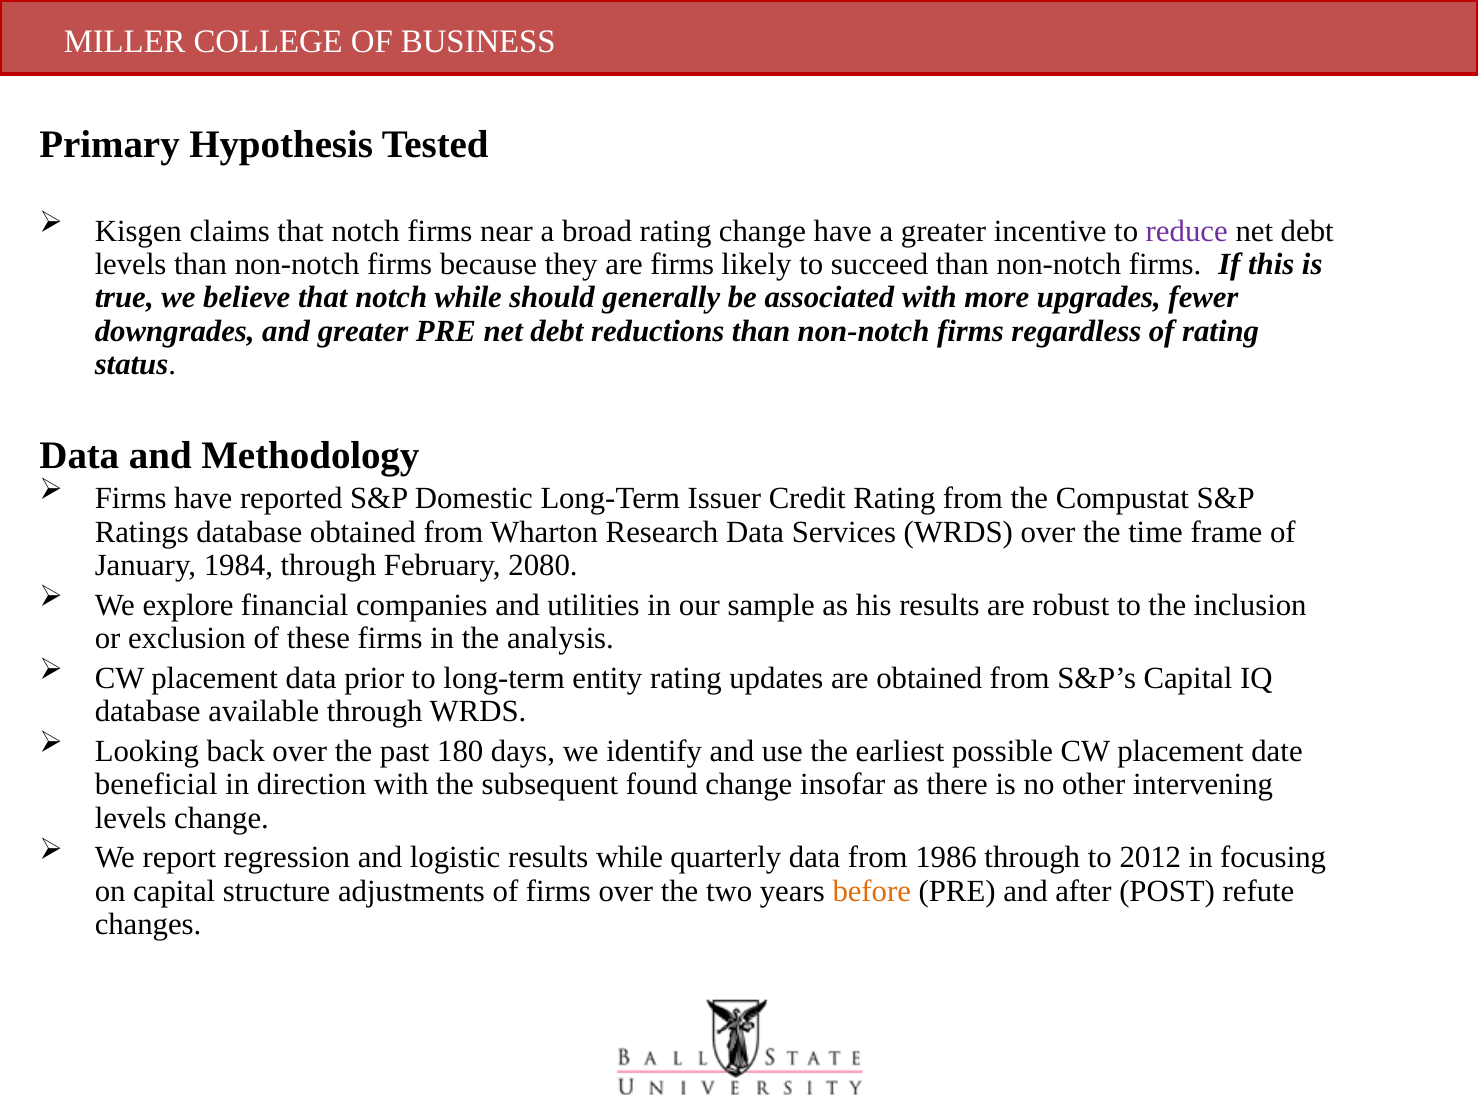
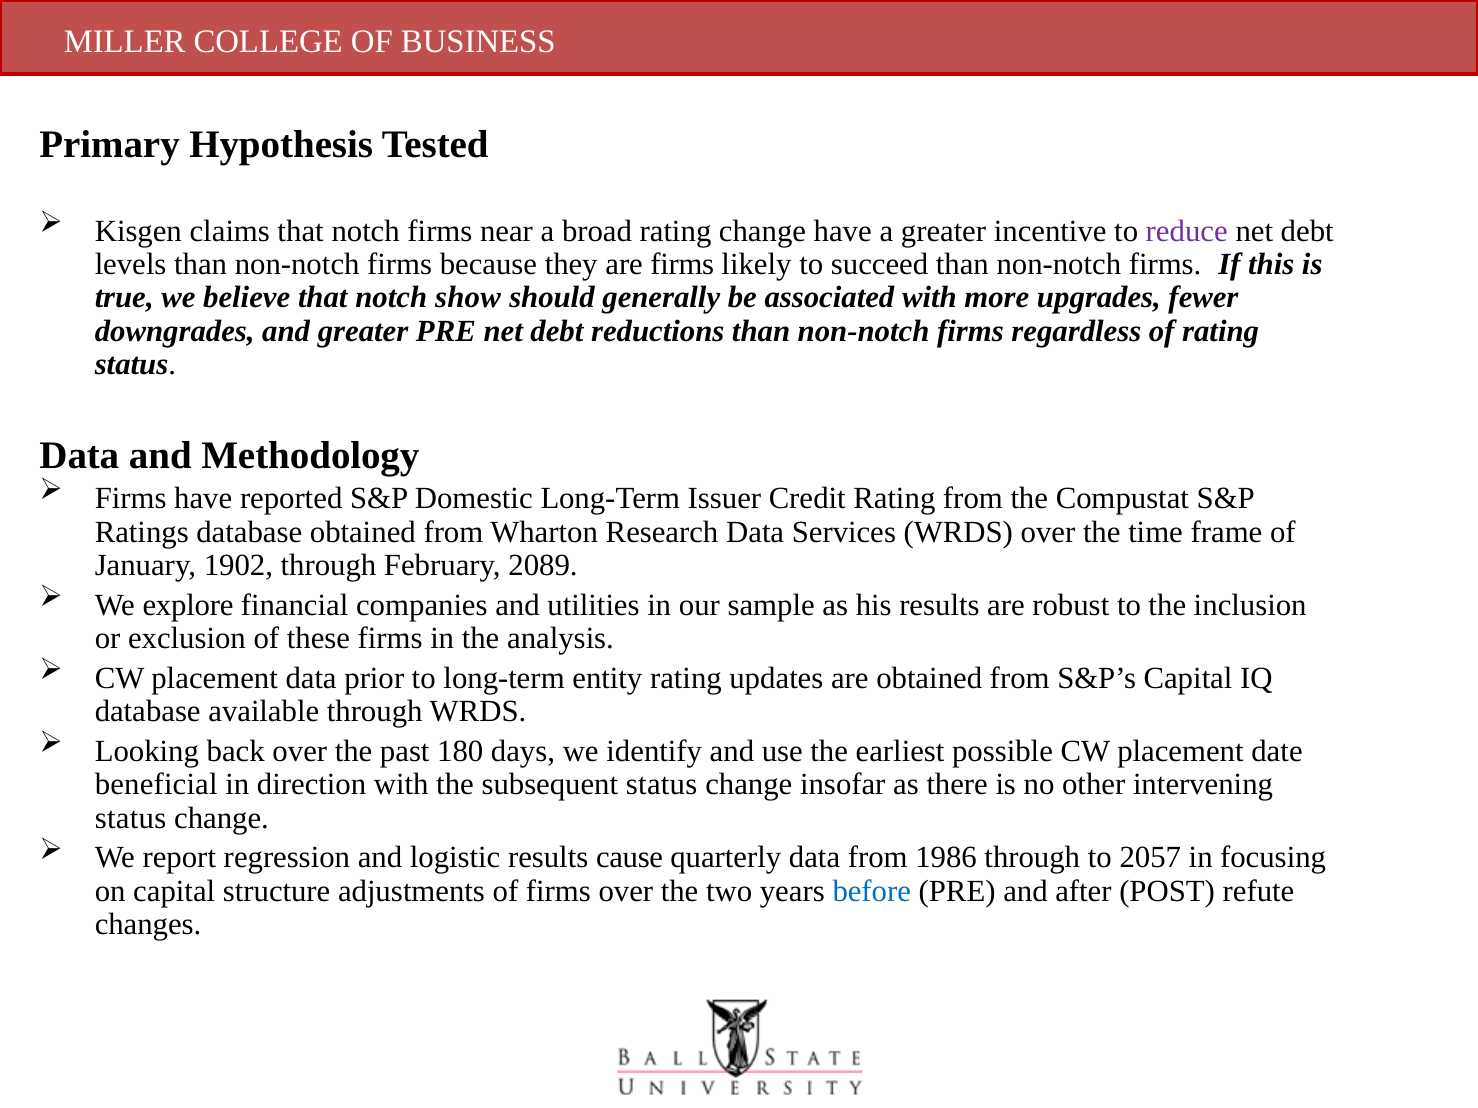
notch while: while -> show (468, 298)
1984: 1984 -> 1902 (238, 565)
2080: 2080 -> 2089 (543, 565)
subsequent found: found -> status (662, 785)
levels: levels -> status (131, 818)
results while: while -> cause (630, 858)
2012: 2012 -> 2057 (1150, 858)
before colour: orange -> blue (872, 891)
